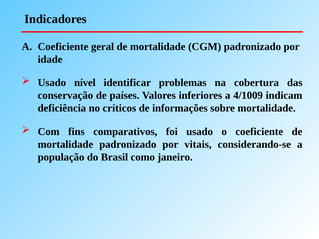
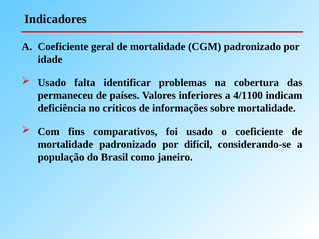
nível: nível -> falta (85, 83)
conservação: conservação -> permaneceu (65, 95)
4/1009: 4/1009 -> 4/1100 (248, 95)
vitais: vitais -> difícil (198, 144)
